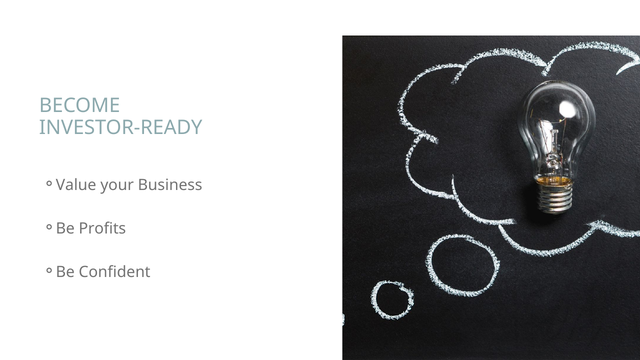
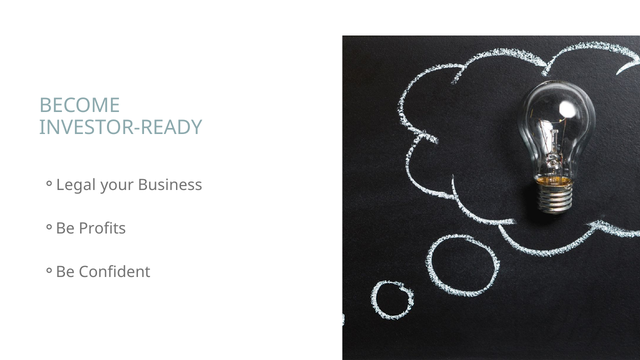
Value: Value -> Legal (76, 185)
